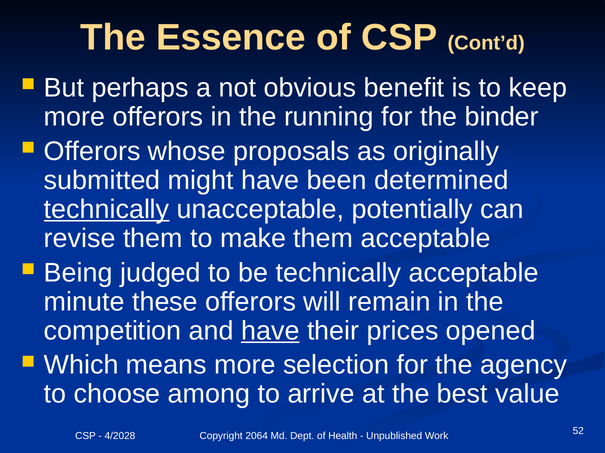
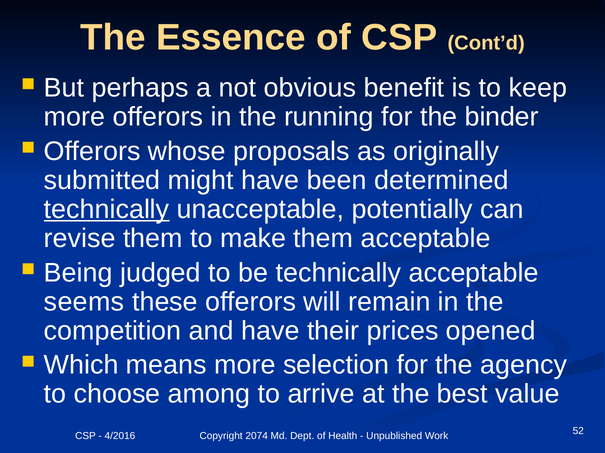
minute: minute -> seems (84, 302)
have underline: present -> none (270, 331)
4/2028: 4/2028 -> 4/2016 (120, 437)
2064: 2064 -> 2074 (257, 437)
